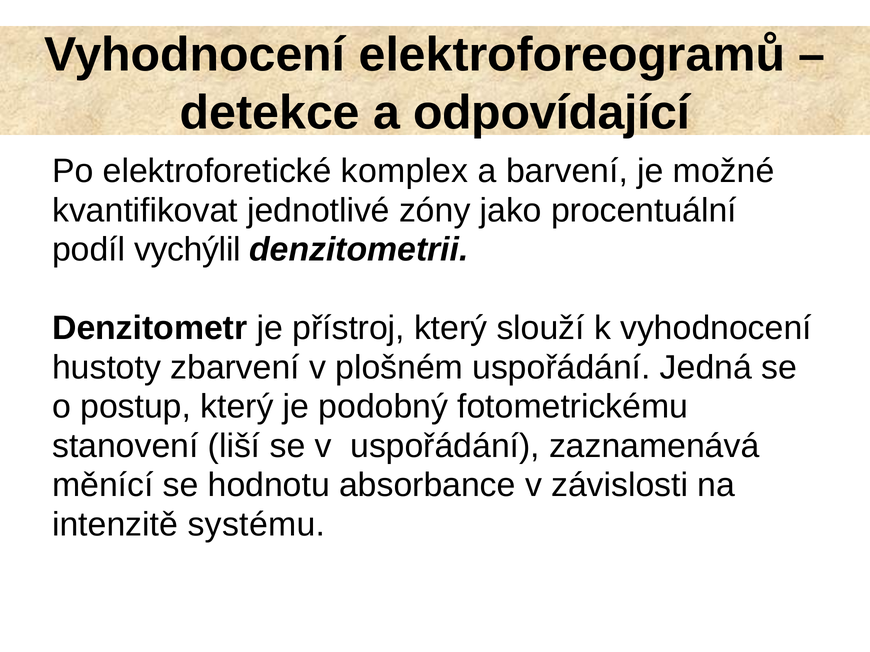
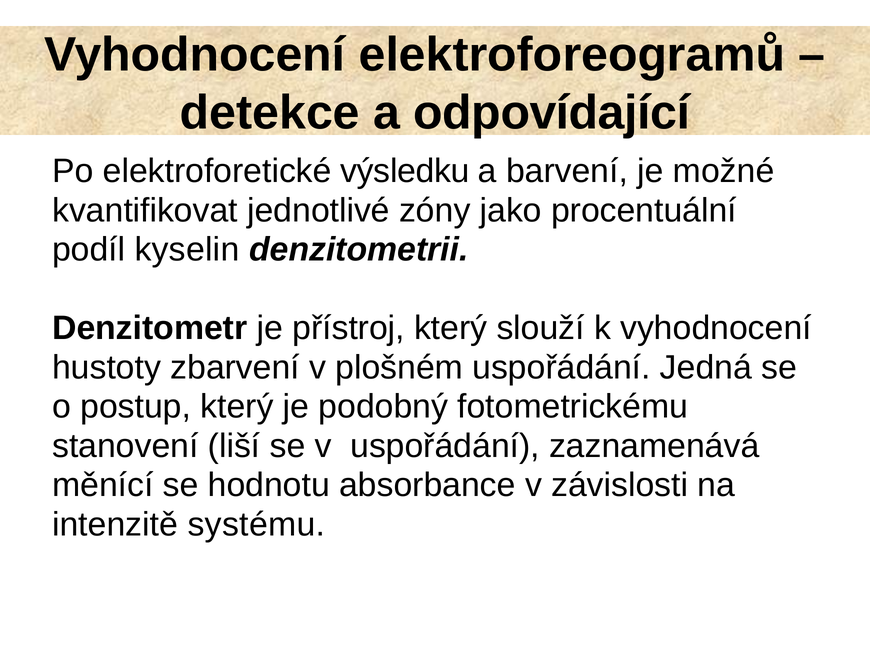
komplex: komplex -> výsledku (405, 171)
vychýlil: vychýlil -> kyselin (187, 250)
